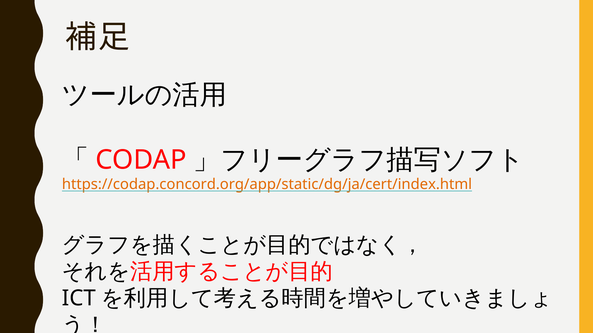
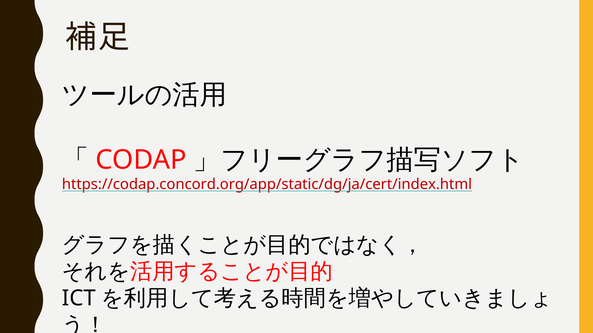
https://codap.concord.org/app/static/dg/ja/cert/index.html colour: orange -> red (267, 185)
